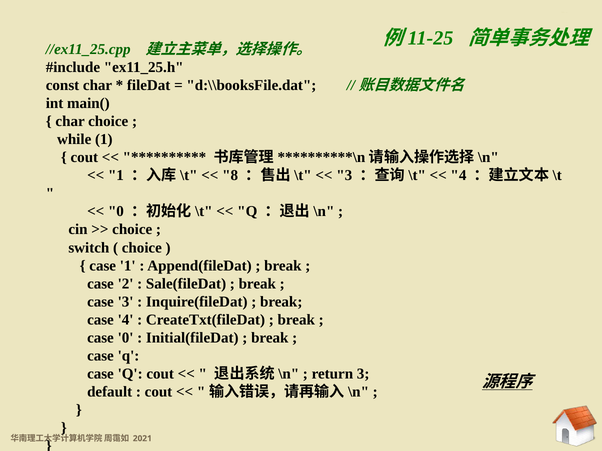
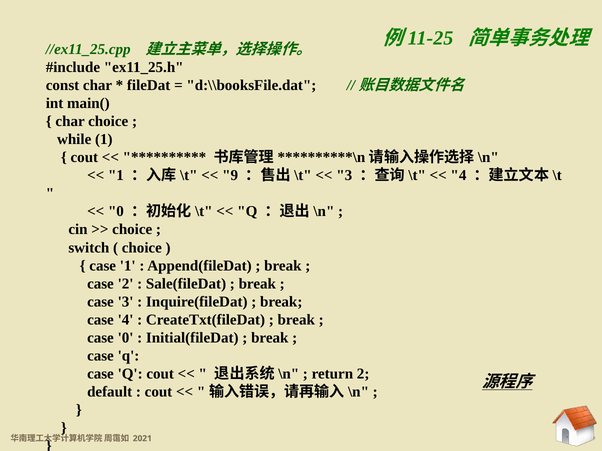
8: 8 -> 9 (230, 176)
return 3: 3 -> 2 (363, 374)
